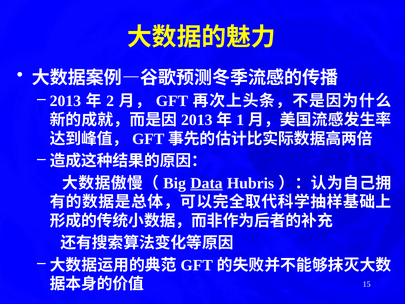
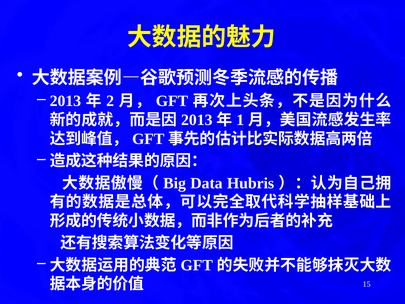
Data underline: present -> none (206, 183)
